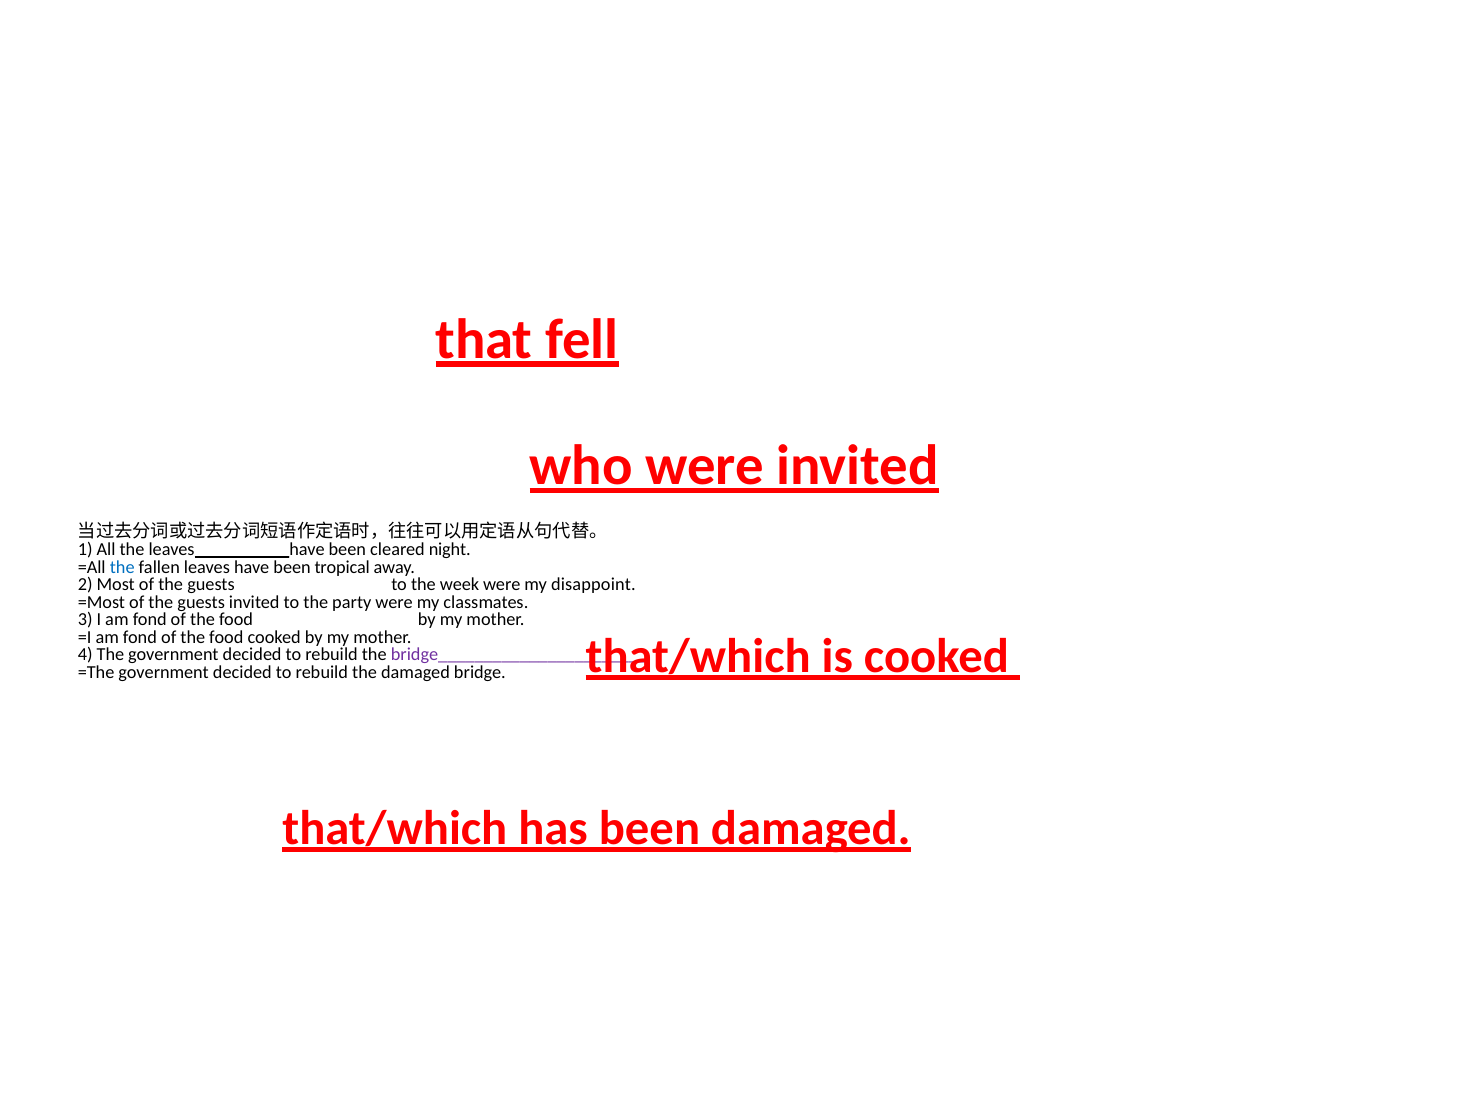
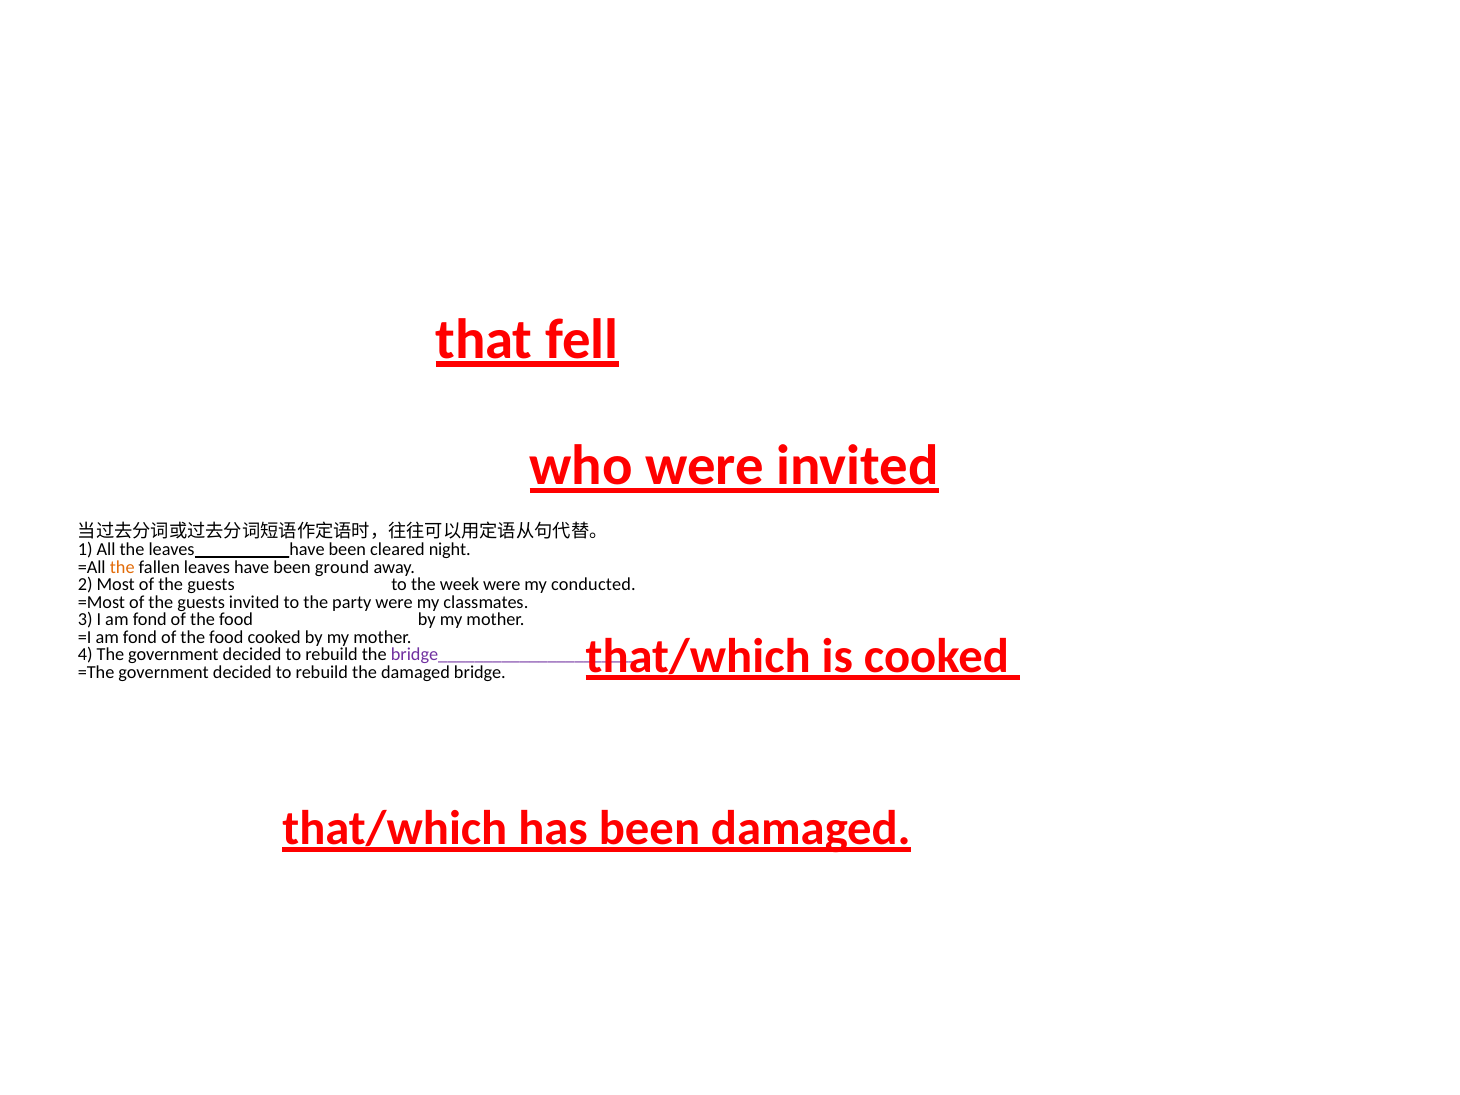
the colour: blue -> orange (122, 567)
tropical: tropical -> ground (342, 567)
disappoint: disappoint -> conducted (593, 585)
